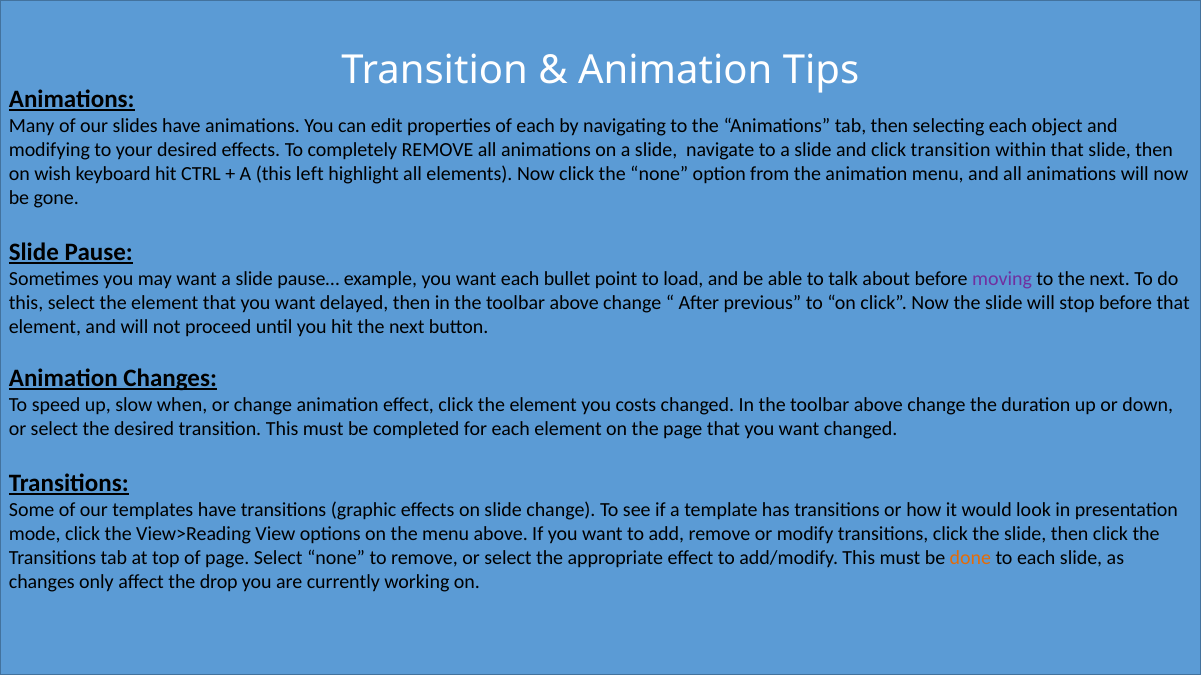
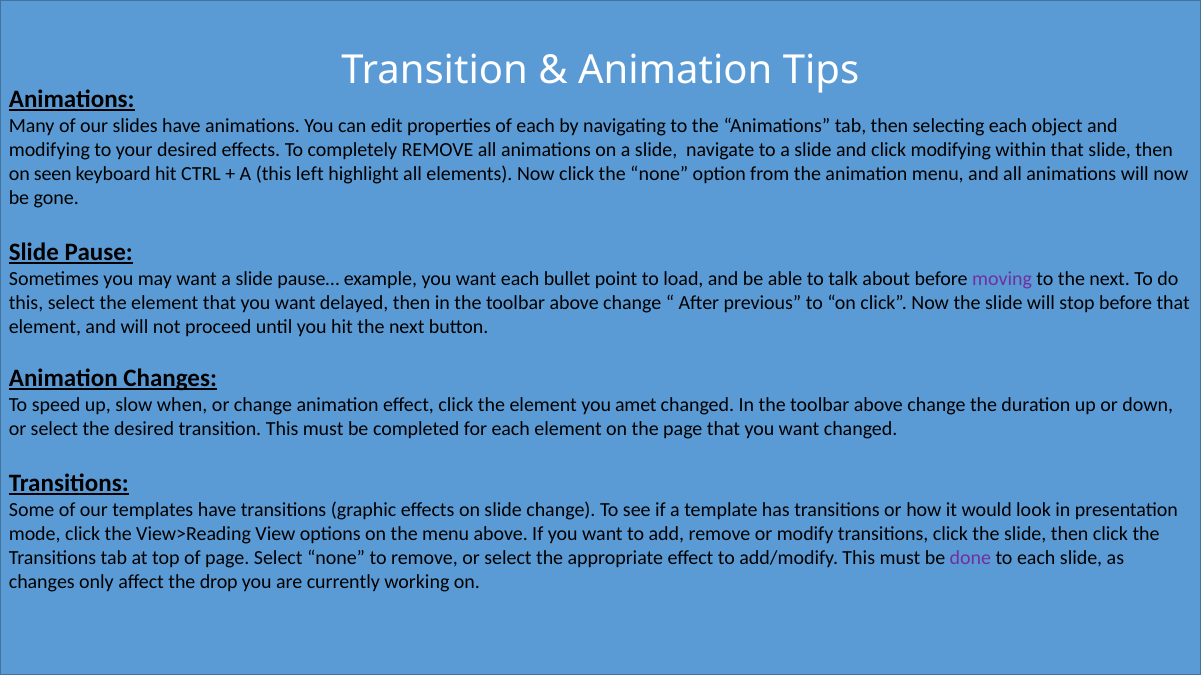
click transition: transition -> modifying (951, 150)
wish: wish -> seen (53, 174)
costs: costs -> amet (636, 405)
done colour: orange -> purple (970, 558)
